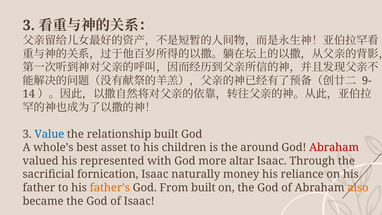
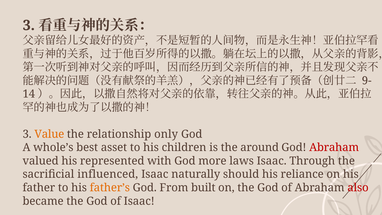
Value colour: blue -> orange (49, 134)
relationship built: built -> only (166, 134)
altar: altar -> laws (242, 161)
fornication: fornication -> influenced (108, 174)
money: money -> should (241, 174)
also colour: orange -> red (358, 188)
